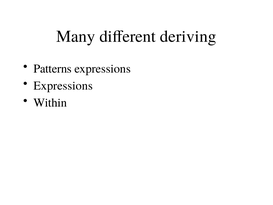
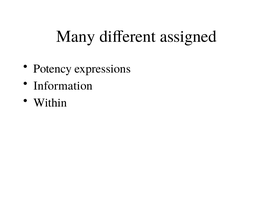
deriving: deriving -> assigned (188, 36)
Patterns: Patterns -> Potency (53, 69)
Expressions: Expressions -> Information (63, 86)
